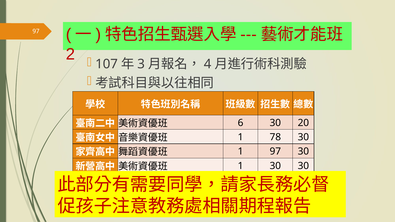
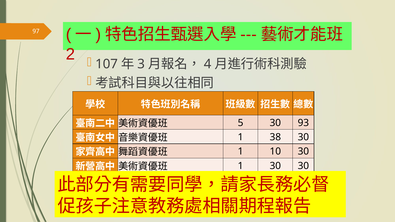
6: 6 -> 5 (241, 123)
20: 20 -> 93 (303, 123)
78: 78 -> 38 (275, 137)
1 97: 97 -> 10 (275, 152)
